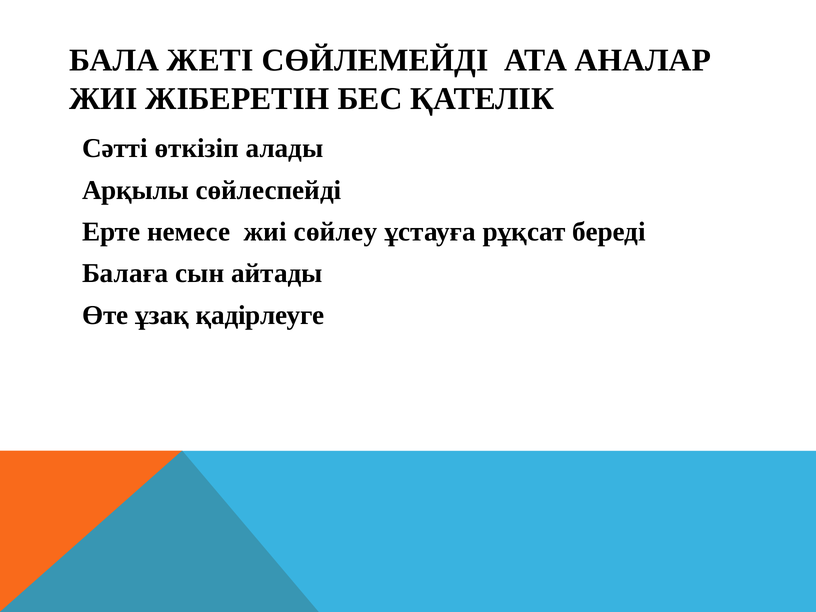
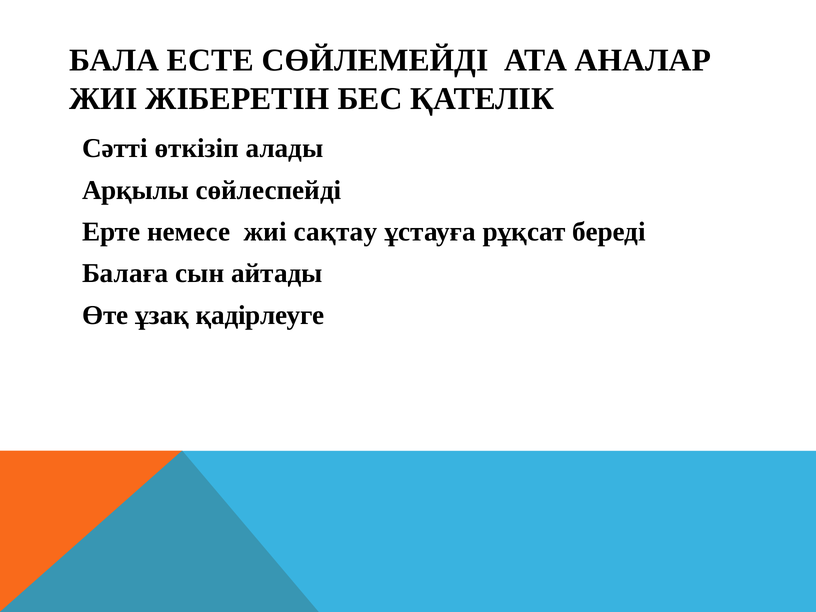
ЖЕТІ: ЖЕТІ -> ЕСТЕ (210, 61)
сөйлеу: сөйлеу -> сақтау (336, 232)
